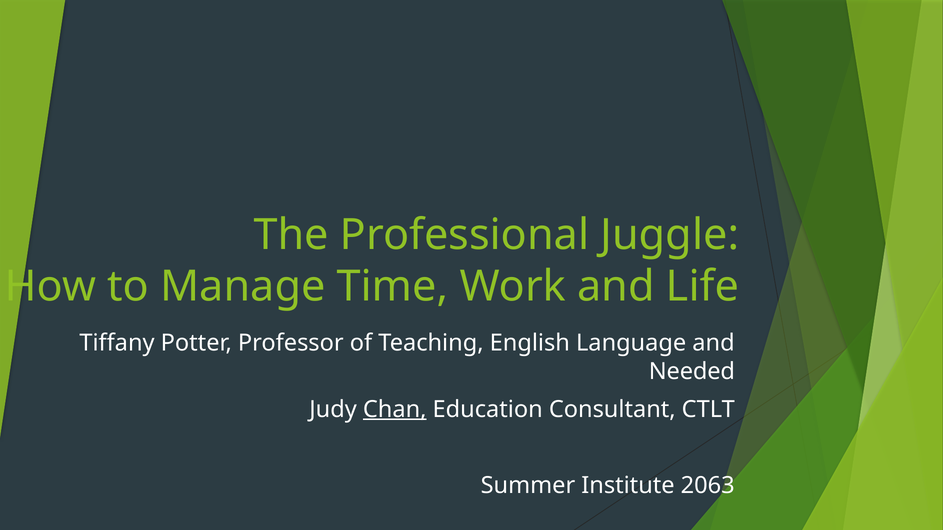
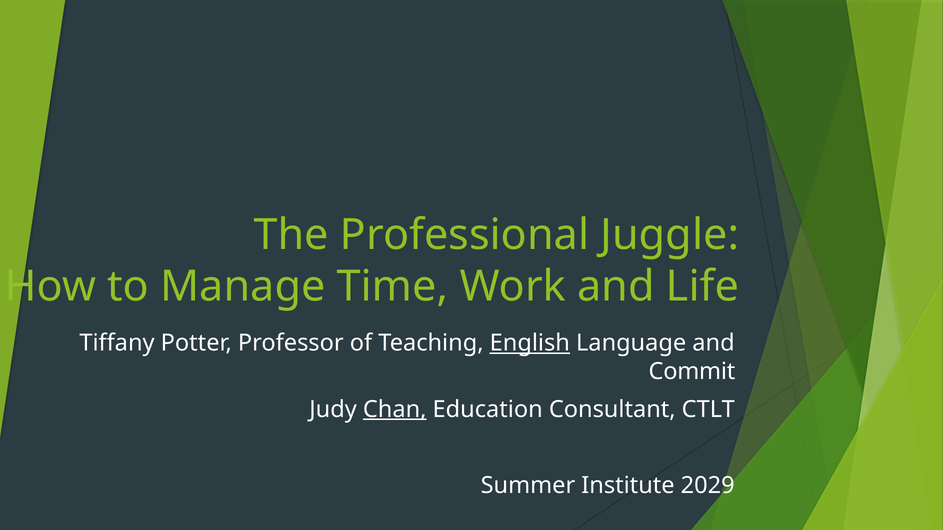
English underline: none -> present (530, 343)
Needed: Needed -> Commit (692, 372)
2063: 2063 -> 2029 (708, 486)
